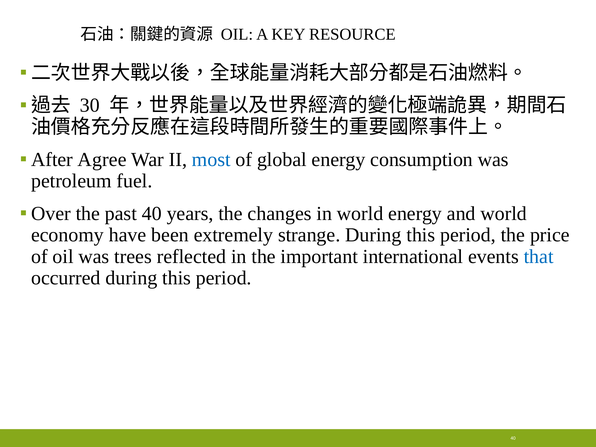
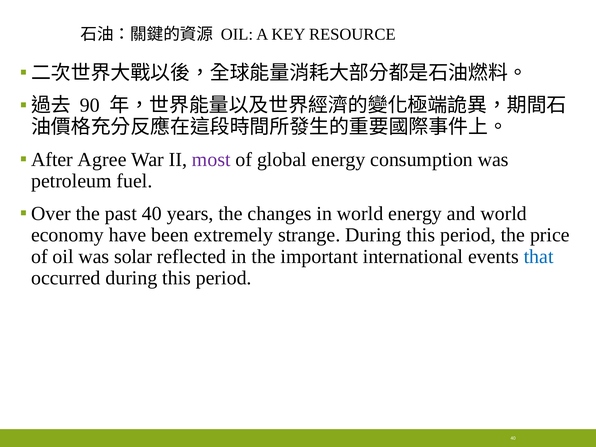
30: 30 -> 90 (90, 105)
most colour: blue -> purple (211, 160)
trees: trees -> solar (133, 256)
